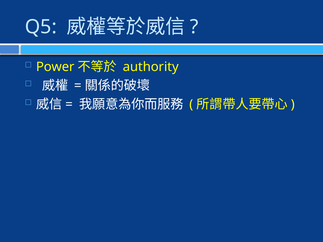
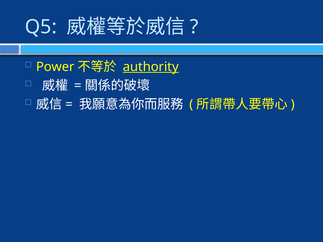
authority underline: none -> present (151, 67)
